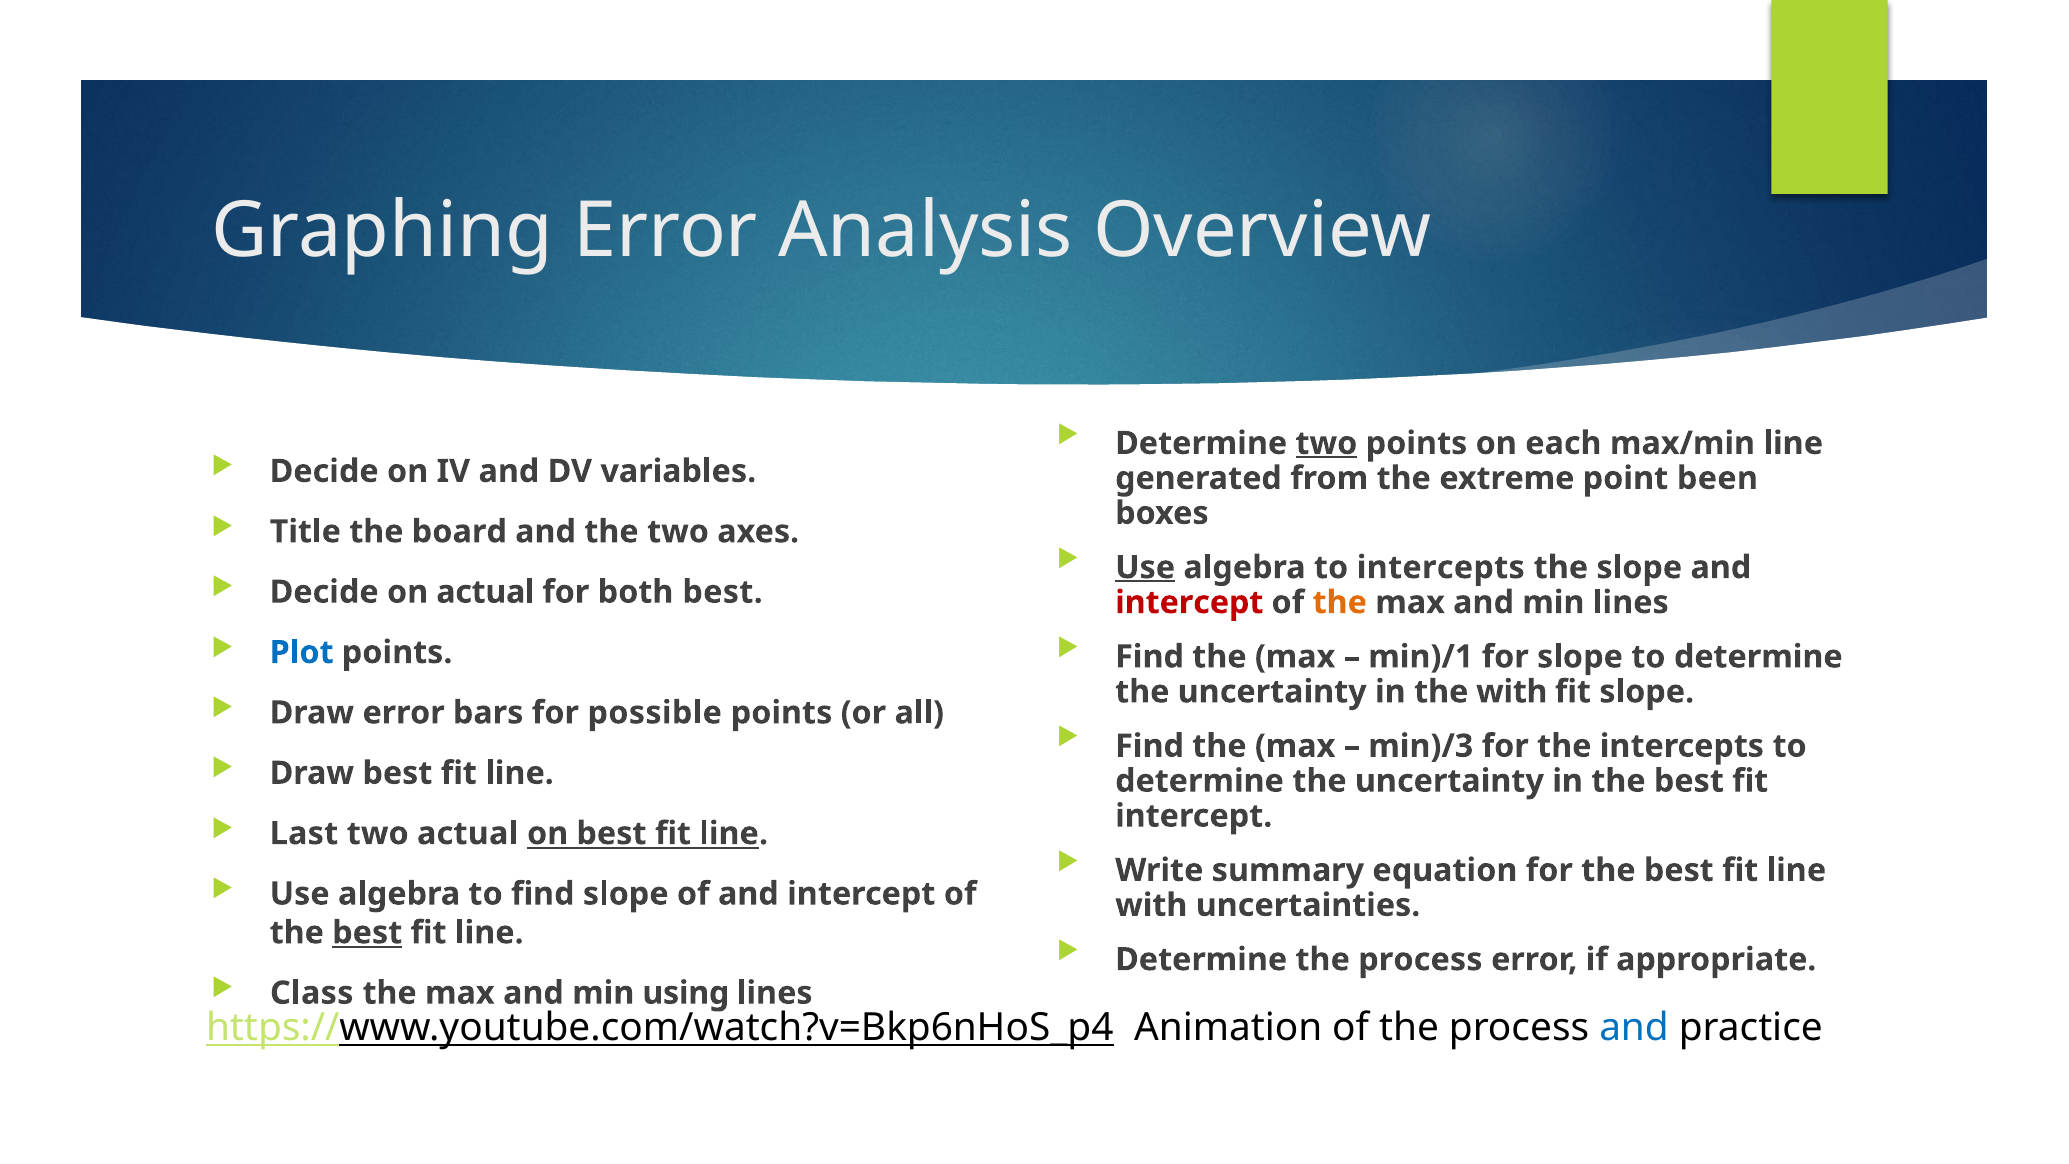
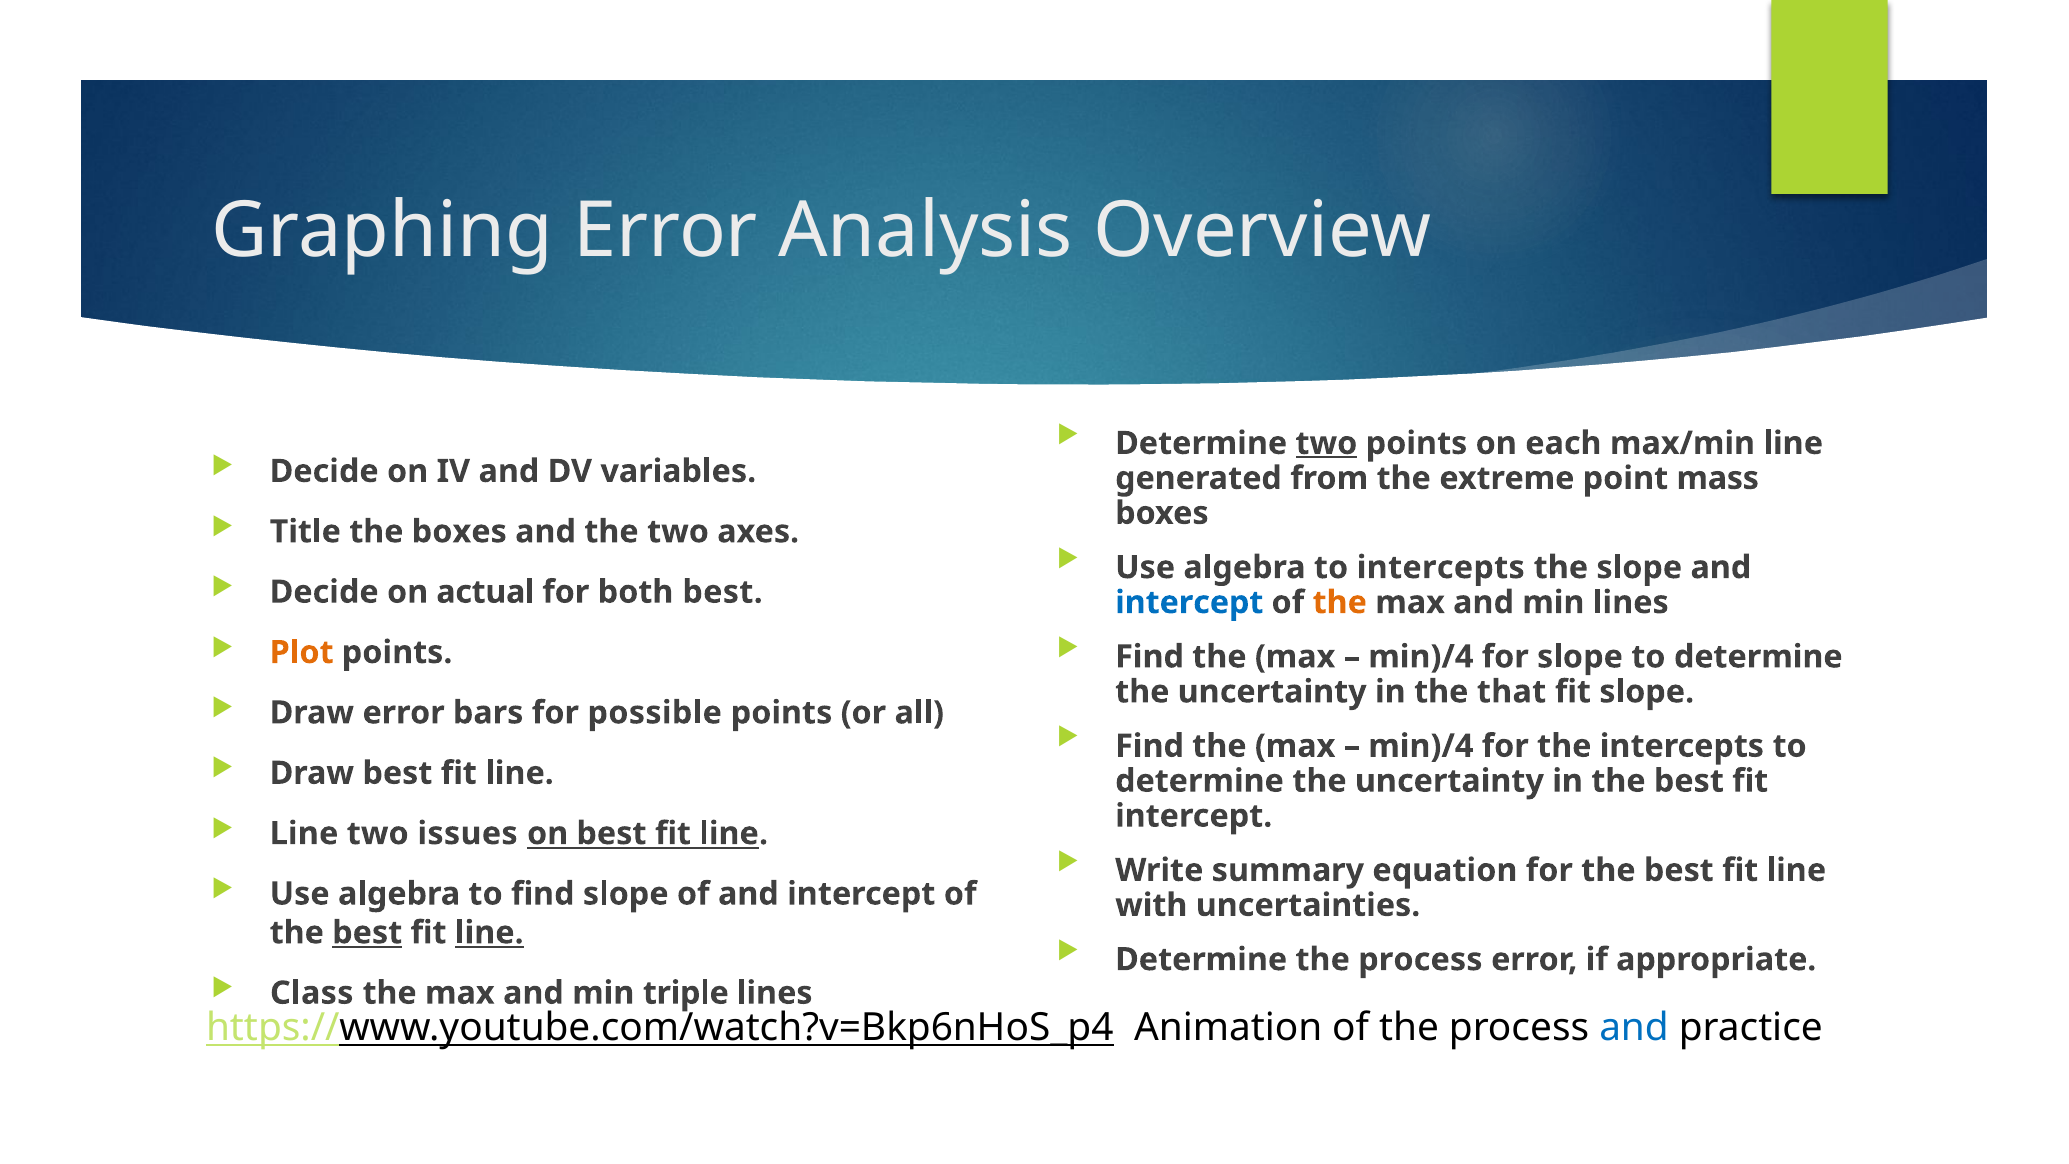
been: been -> mass (1718, 478)
the board: board -> boxes (459, 532)
Use underline: present -> none (1145, 567)
intercept colour: red -> blue (1189, 602)
Plot colour: blue -> orange (302, 652)
min)/1: min)/1 -> min)/4 (1421, 657)
the with: with -> that (1511, 692)
min)/3: min)/3 -> min)/4 (1421, 746)
Last: Last -> Line (304, 833)
two actual: actual -> issues (468, 833)
line underline: none -> present (489, 933)
using: using -> triple (686, 993)
